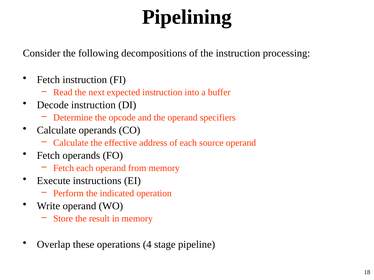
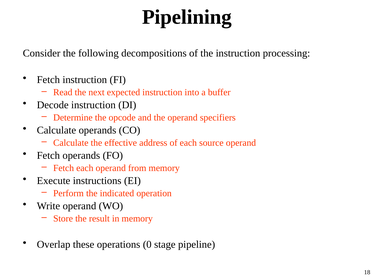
4: 4 -> 0 (147, 245)
